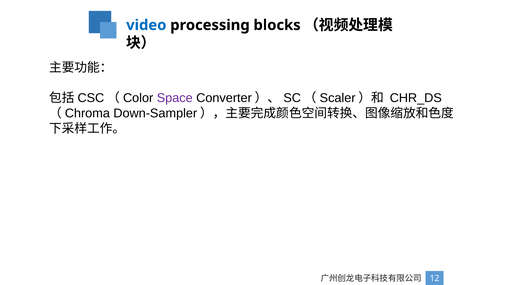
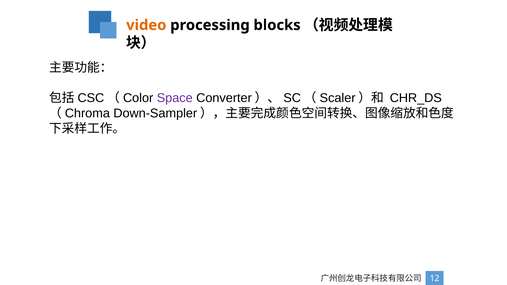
video colour: blue -> orange (146, 25)
